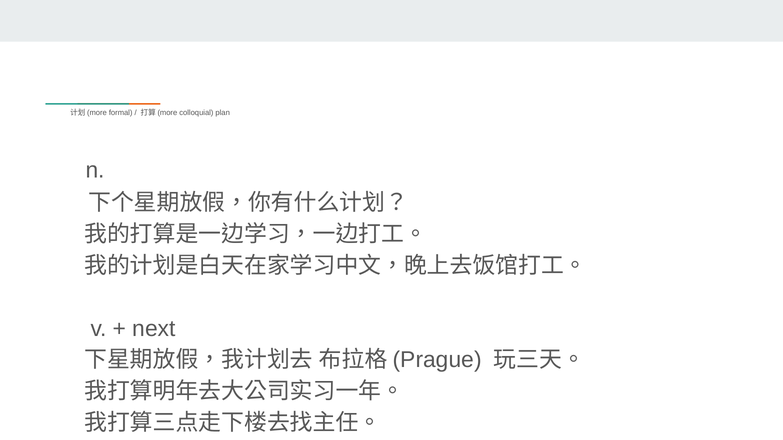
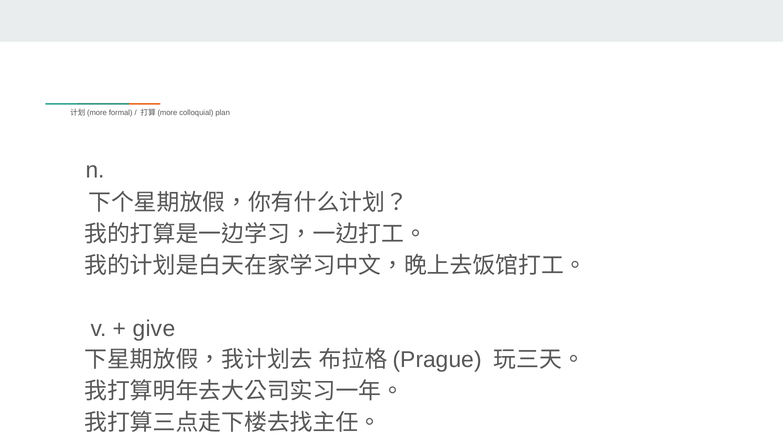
next: next -> give (154, 329)
